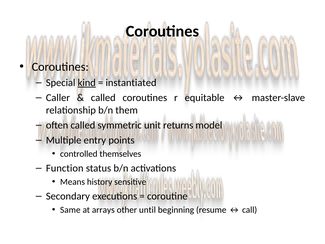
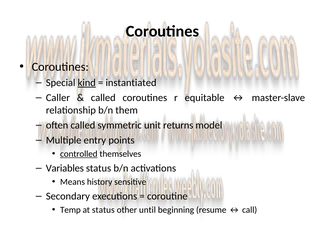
controlled underline: none -> present (79, 154)
Function: Function -> Variables (65, 168)
Same: Same -> Temp (70, 210)
at arrays: arrays -> status (103, 210)
